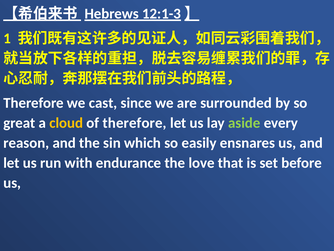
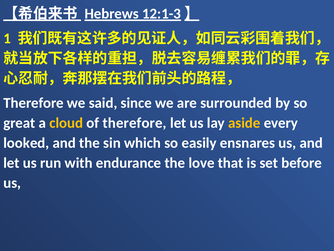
cast: cast -> said (103, 103)
aside colour: light green -> yellow (244, 123)
reason: reason -> looked (26, 143)
